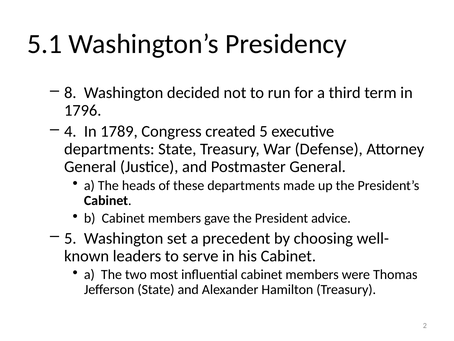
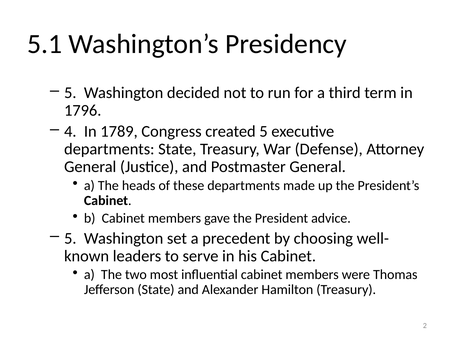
8: 8 -> 5 (70, 93)
